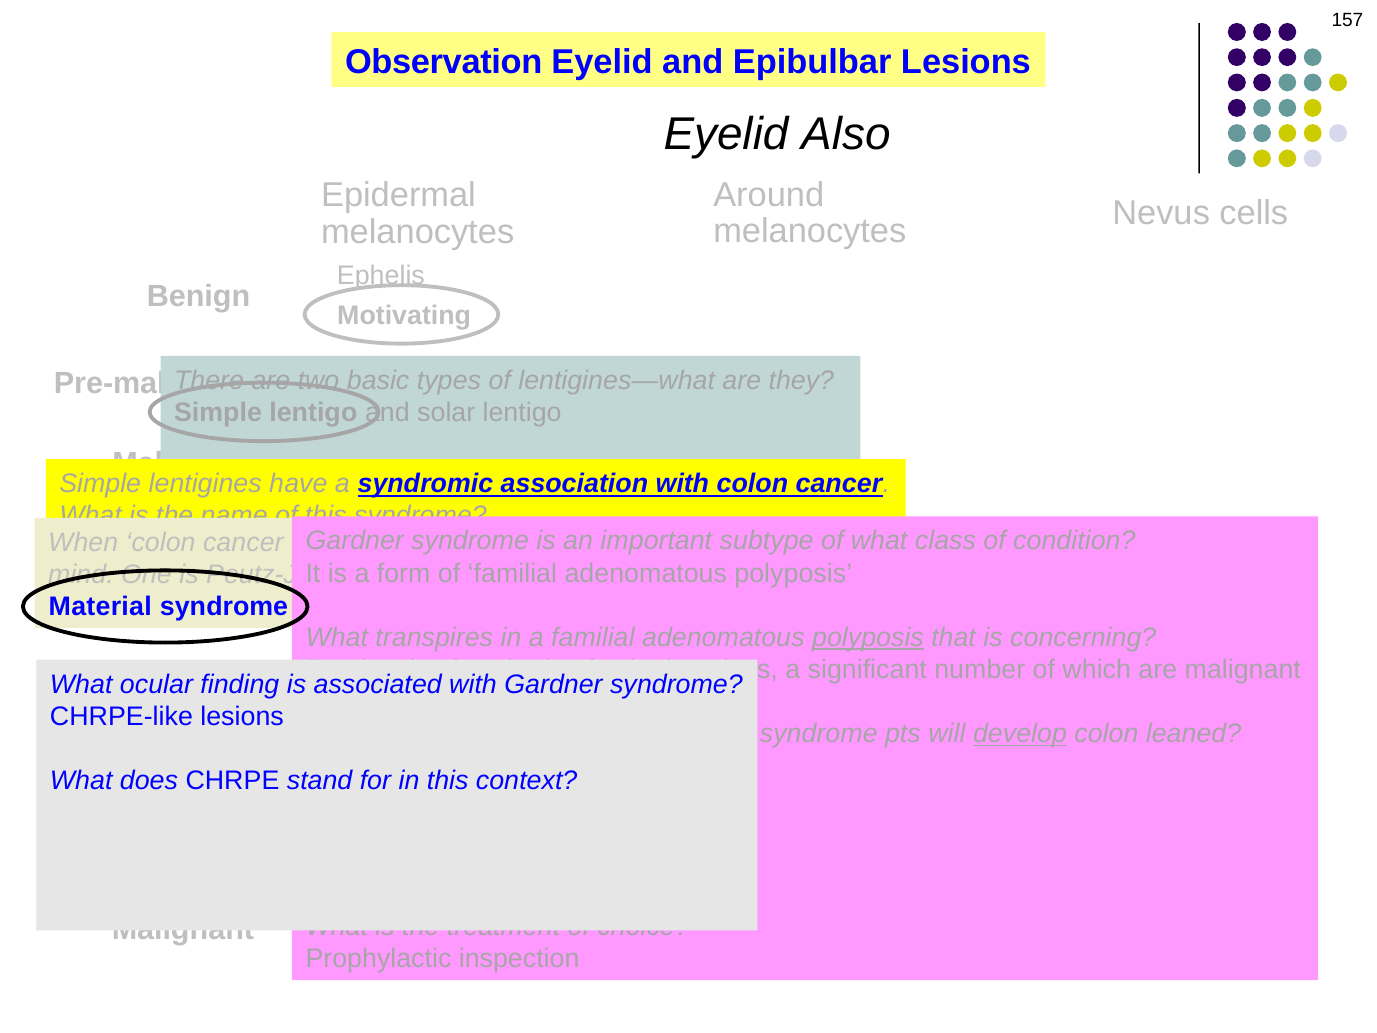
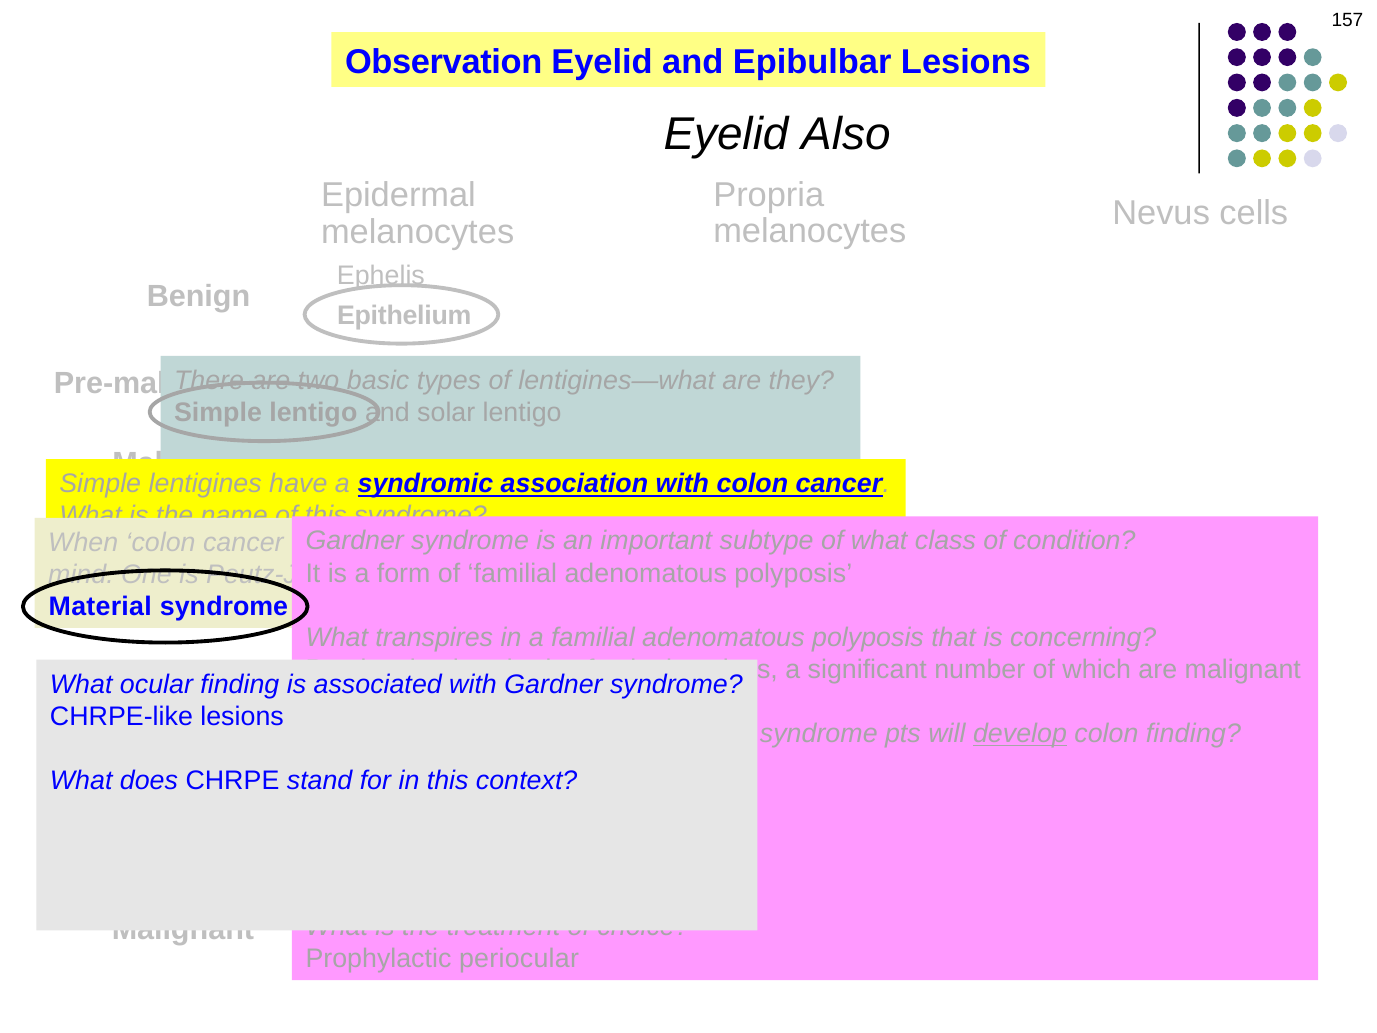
Around: Around -> Propria (769, 195)
Motivating: Motivating -> Epithelium (404, 316)
polyposis underline: present -> none (868, 637)
colon leaned: leaned -> finding (1193, 734)
inspection: inspection -> periocular (519, 959)
